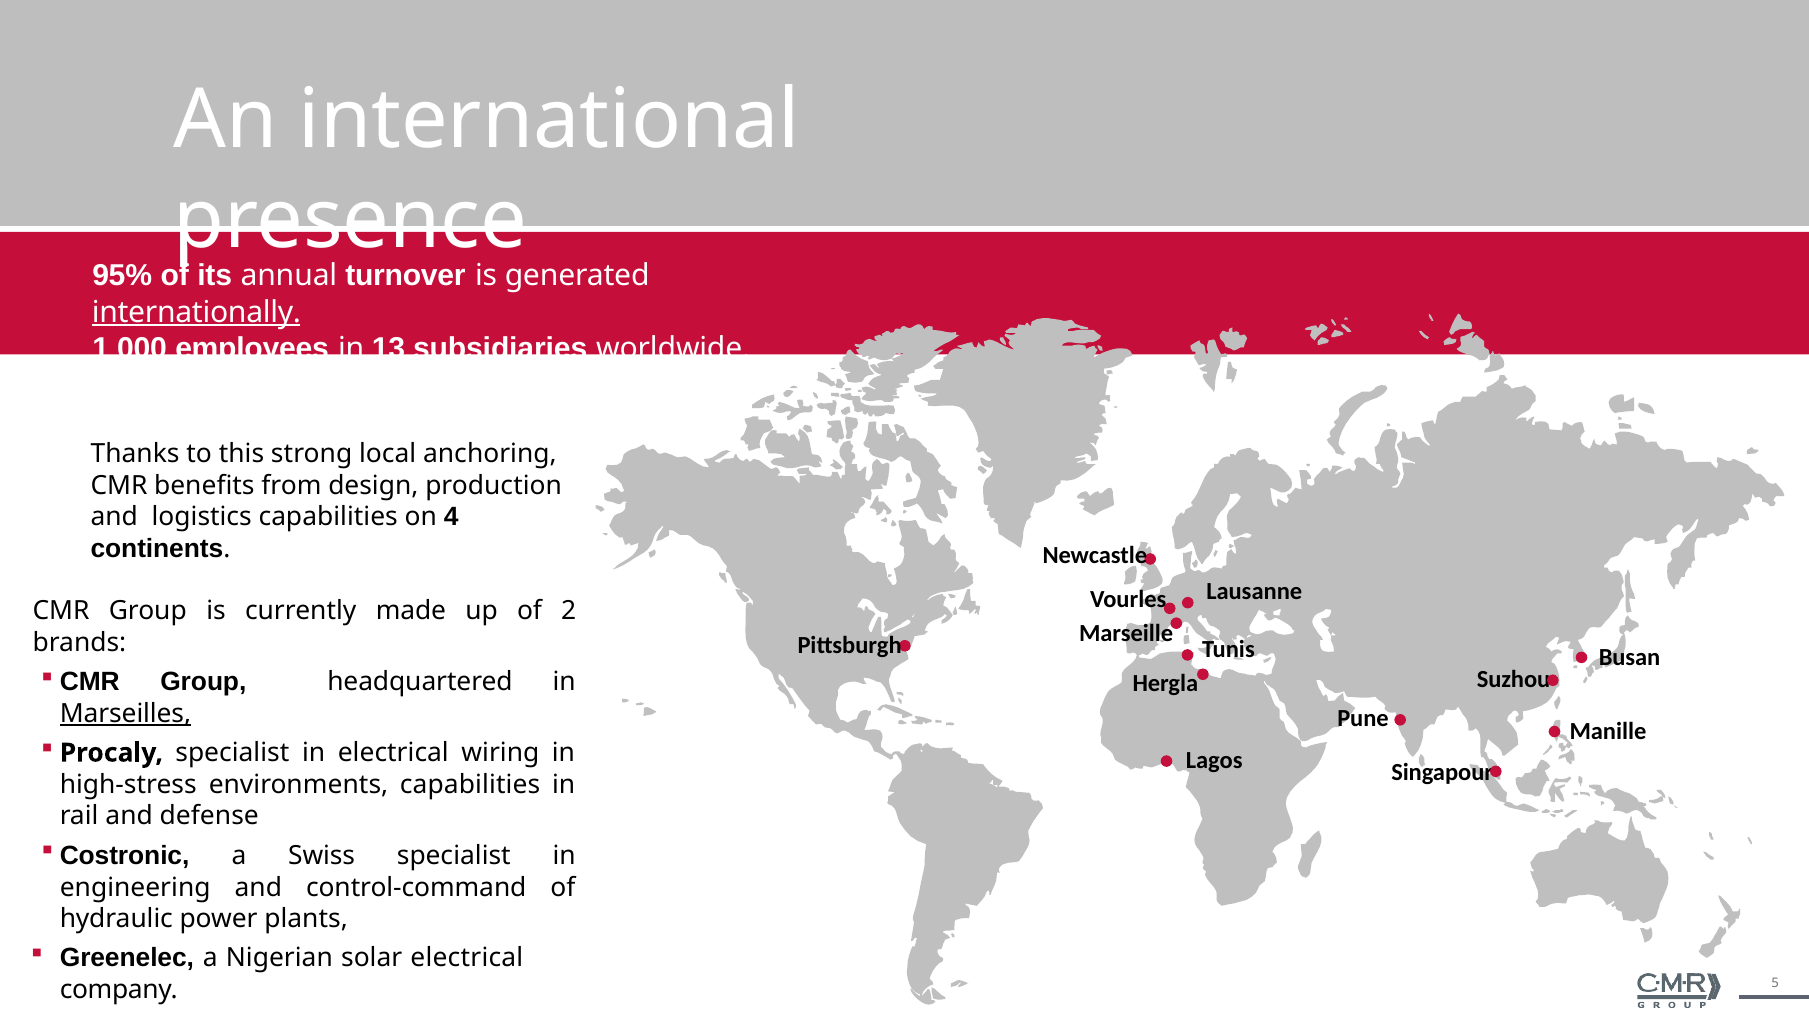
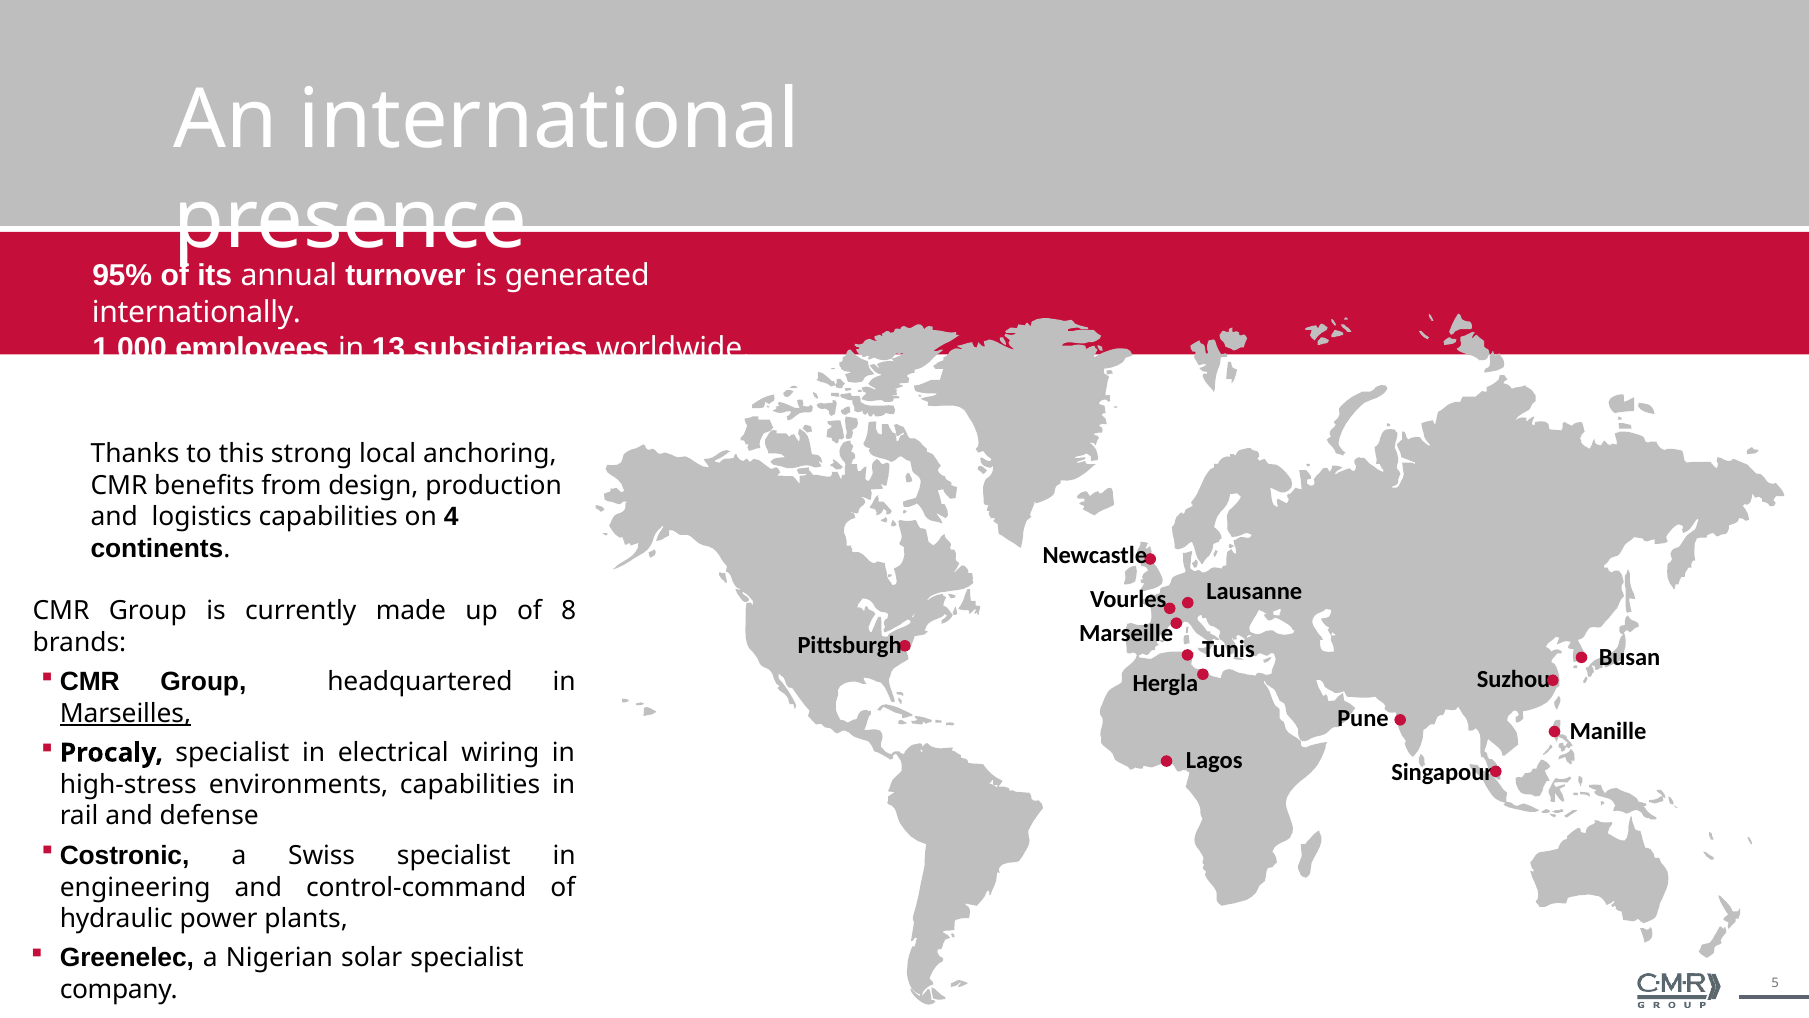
internationally underline: present -> none (196, 312)
2: 2 -> 8 (569, 611)
solar electrical: electrical -> specialist (467, 958)
